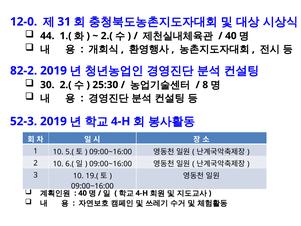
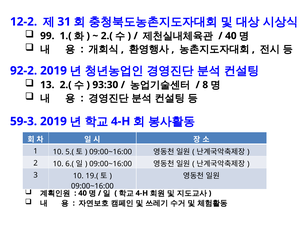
12-0: 12-0 -> 12-2 (24, 22)
44: 44 -> 99 (47, 36)
82-2: 82-2 -> 92-2 (24, 71)
30: 30 -> 13 (47, 85)
25:30: 25:30 -> 93:30 (105, 85)
52-3: 52-3 -> 59-3 (24, 121)
